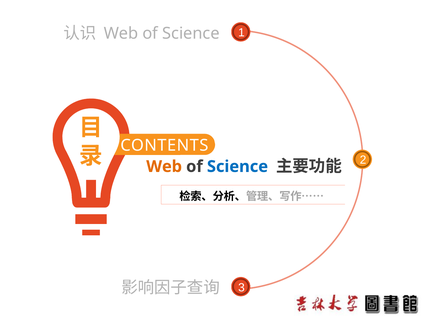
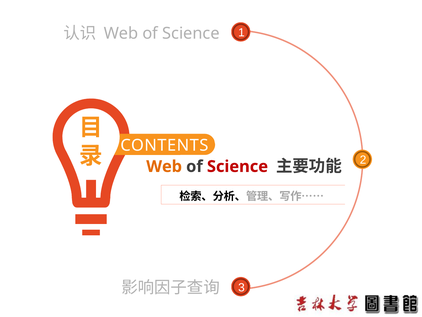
Science colour: blue -> red (237, 166)
